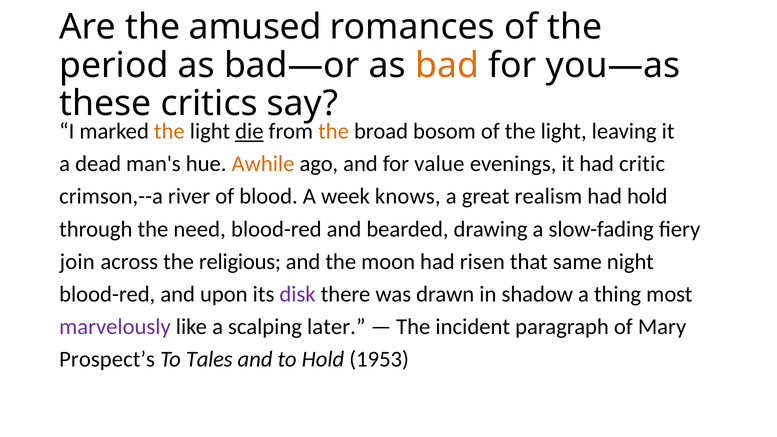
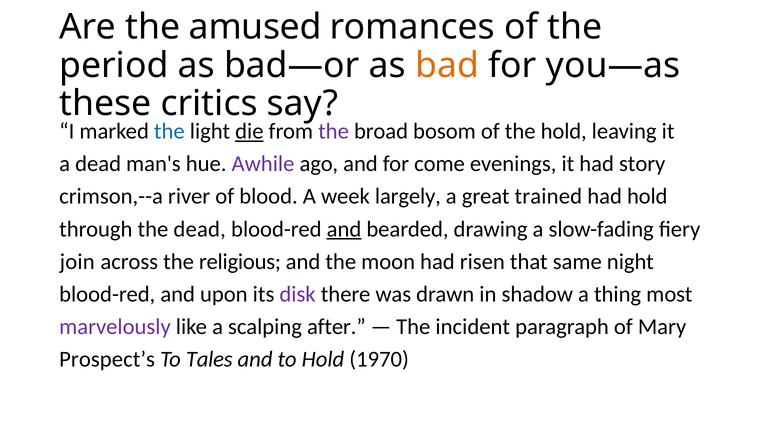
the colour: orange -> blue (169, 131)
the colour: orange -> purple (334, 131)
of the light: light -> hold (564, 131)
Awhile colour: orange -> purple (263, 164)
value: value -> come (439, 164)
critic: critic -> story (642, 164)
knows: knows -> largely (408, 197)
realism: realism -> trained (548, 197)
the need: need -> dead (200, 229)
and underline: none -> present (344, 229)
later: later -> after (336, 327)
1953: 1953 -> 1970 (379, 359)
